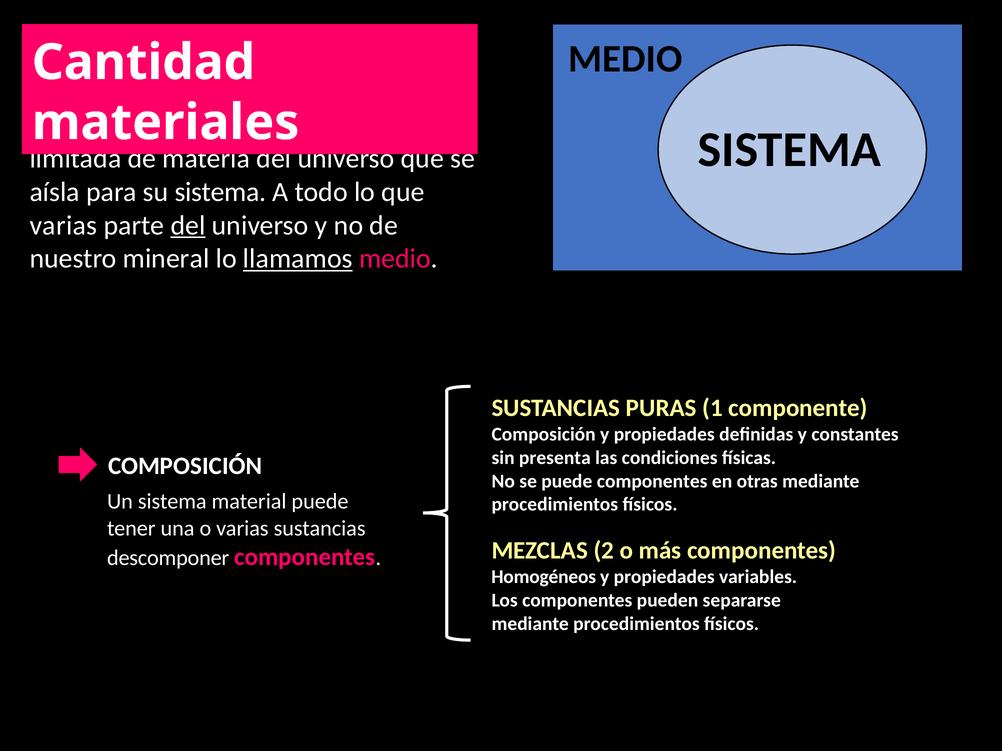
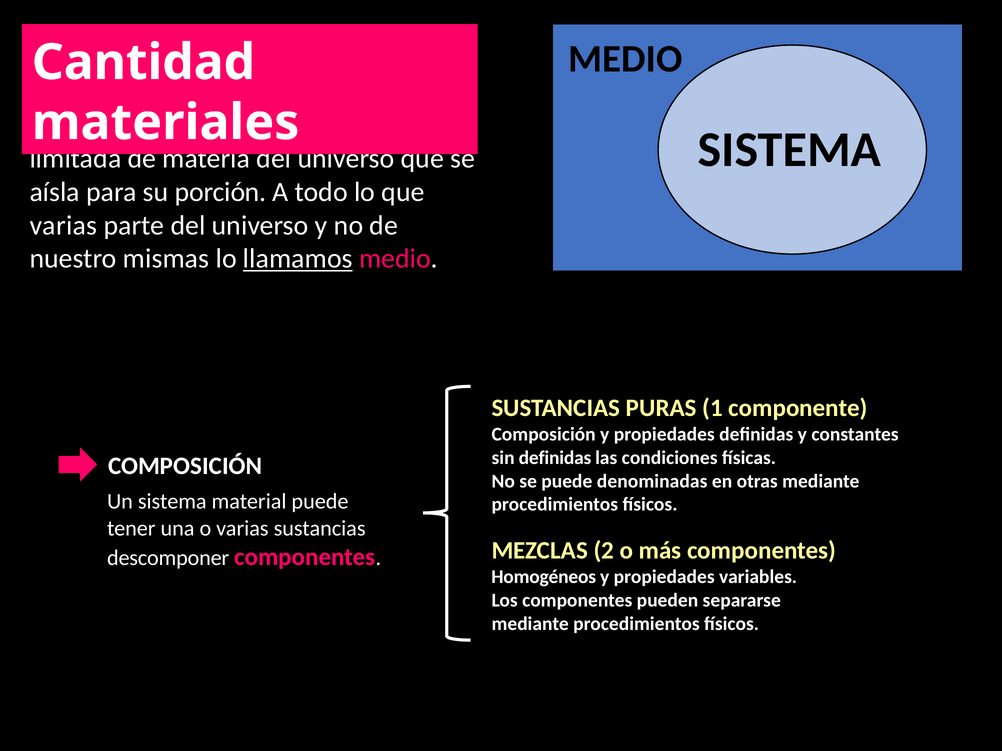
su sistema: sistema -> porción (221, 192)
del underline: present -> none (188, 225)
mineral: mineral -> mismas (166, 259)
sin presenta: presenta -> definidas (555, 458)
puede componentes: componentes -> denominadas (652, 481)
